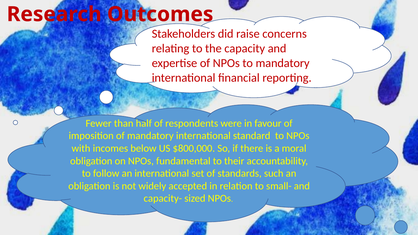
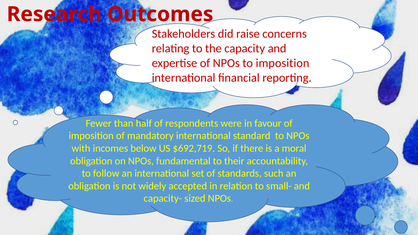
to mandatory: mandatory -> imposition (283, 63)
$800,000: $800,000 -> $692,719 (194, 148)
